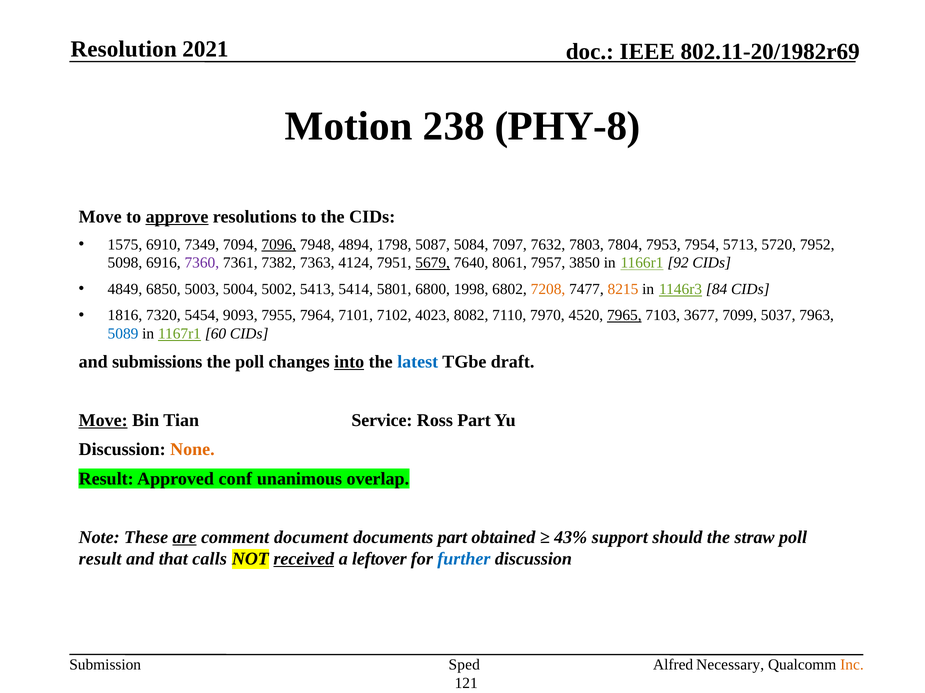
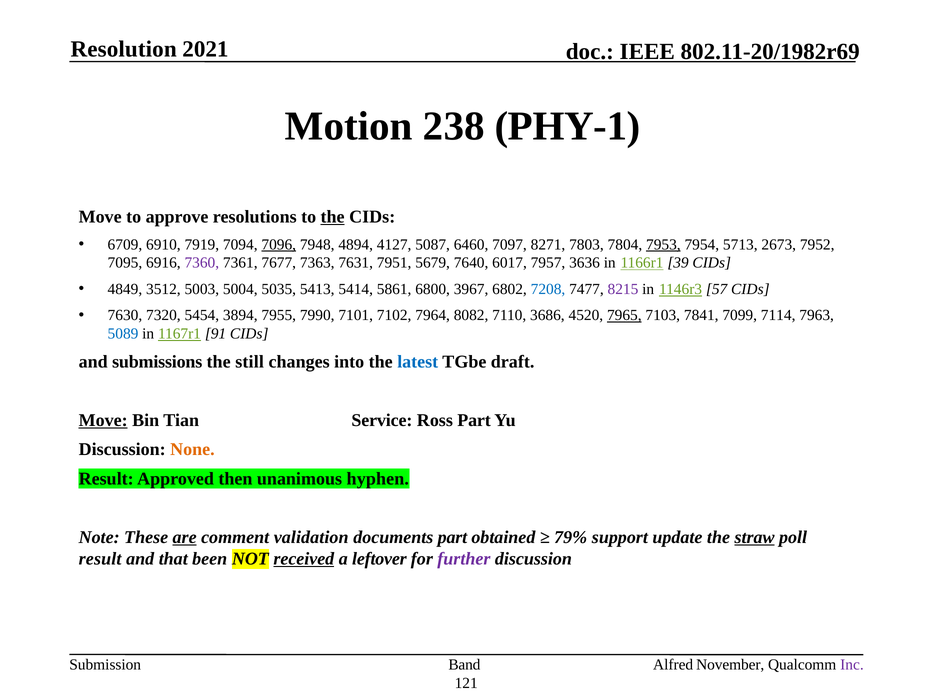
PHY-8: PHY-8 -> PHY-1 (567, 126)
approve underline: present -> none (177, 217)
the underline: none -> present (333, 217)
1575: 1575 -> 6709 (125, 245)
7349: 7349 -> 7919 (202, 245)
1798: 1798 -> 4127 (394, 245)
5084: 5084 -> 6460 (471, 245)
7632: 7632 -> 8271 (548, 245)
7953 underline: none -> present (663, 245)
5720: 5720 -> 2673 (779, 245)
5098: 5098 -> 7095 (125, 263)
7382: 7382 -> 7677 (279, 263)
4124: 4124 -> 7631 (356, 263)
5679 underline: present -> none (433, 263)
8061: 8061 -> 6017 (510, 263)
3850: 3850 -> 3636 (585, 263)
92: 92 -> 39 (678, 263)
6850: 6850 -> 3512 (163, 289)
5002: 5002 -> 5035 (279, 289)
5801: 5801 -> 5861 (394, 289)
1998: 1998 -> 3967 (471, 289)
7208 colour: orange -> blue (548, 289)
8215 colour: orange -> purple (623, 289)
84: 84 -> 57 (717, 289)
1816: 1816 -> 7630 (125, 316)
9093: 9093 -> 3894 (240, 316)
7964: 7964 -> 7990 (317, 316)
4023: 4023 -> 7964 (433, 316)
7970: 7970 -> 3686 (547, 316)
3677: 3677 -> 7841 (701, 316)
5037: 5037 -> 7114 (778, 316)
60: 60 -> 91 (216, 334)
the poll: poll -> still (250, 362)
into underline: present -> none (349, 362)
conf: conf -> then (235, 479)
overlap: overlap -> hyphen (378, 479)
document: document -> validation (311, 538)
43%: 43% -> 79% (571, 538)
should: should -> update (677, 538)
straw underline: none -> present (755, 538)
calls: calls -> been (210, 560)
further colour: blue -> purple (464, 560)
Sped: Sped -> Band (464, 665)
Necessary: Necessary -> November (730, 665)
Inc colour: orange -> purple (852, 665)
